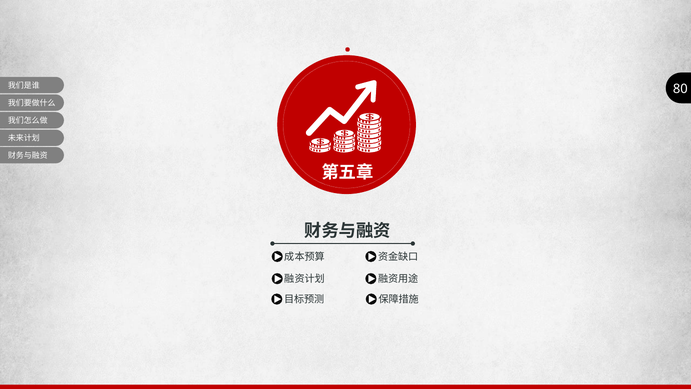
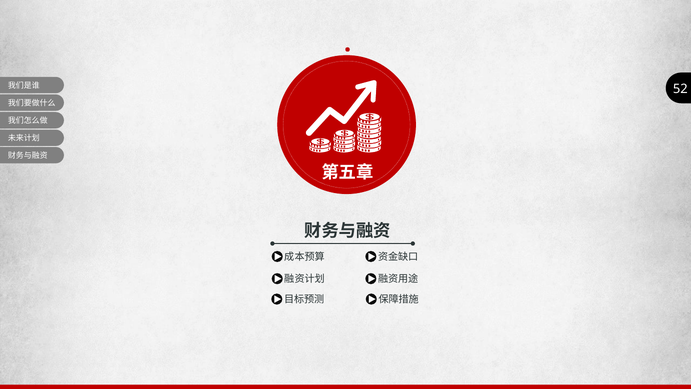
80: 80 -> 52 (680, 89)
